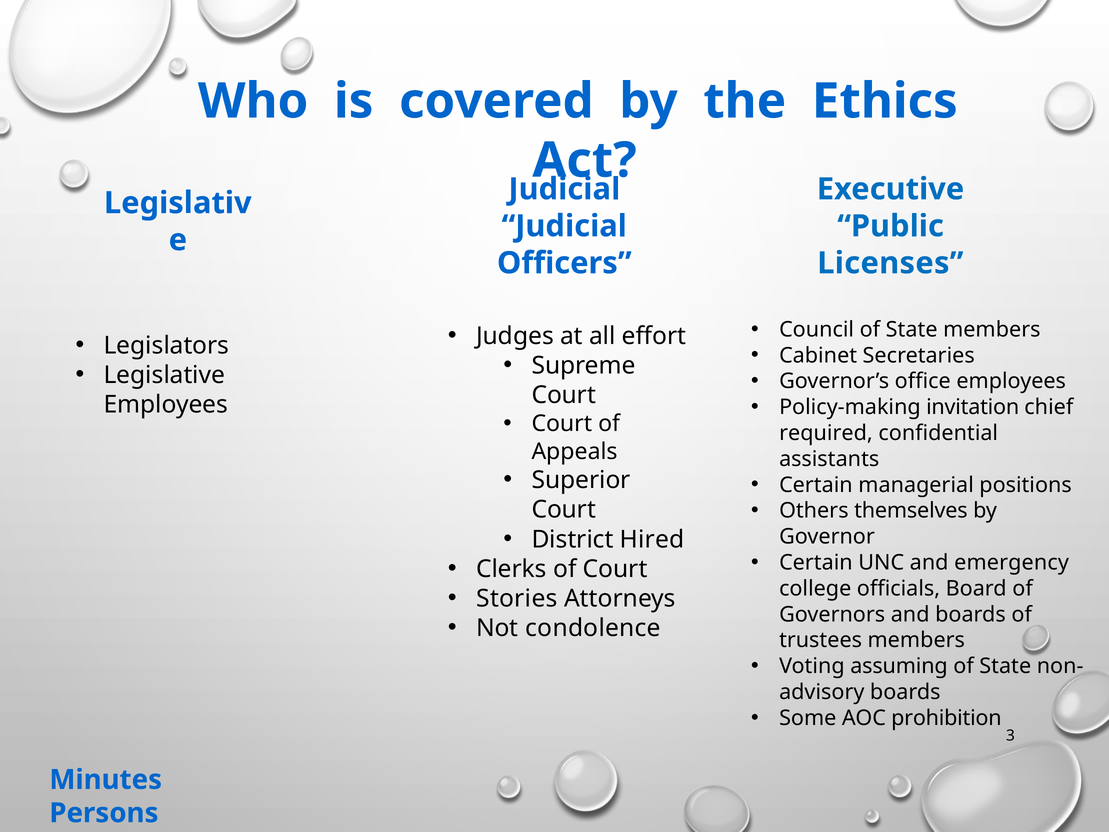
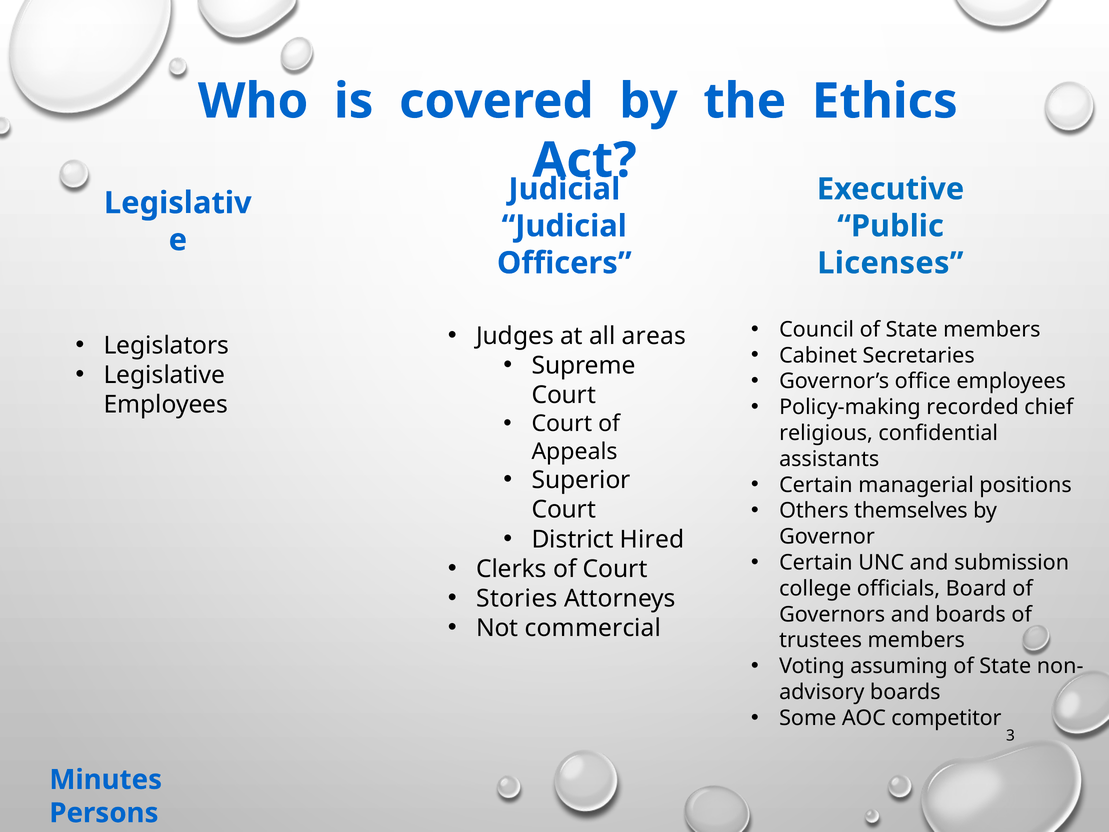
effort: effort -> areas (654, 336)
invitation: invitation -> recorded (973, 407)
required: required -> religious (826, 433)
emergency: emergency -> submission (1012, 562)
condolence: condolence -> commercial (593, 628)
prohibition: prohibition -> competitor (946, 718)
